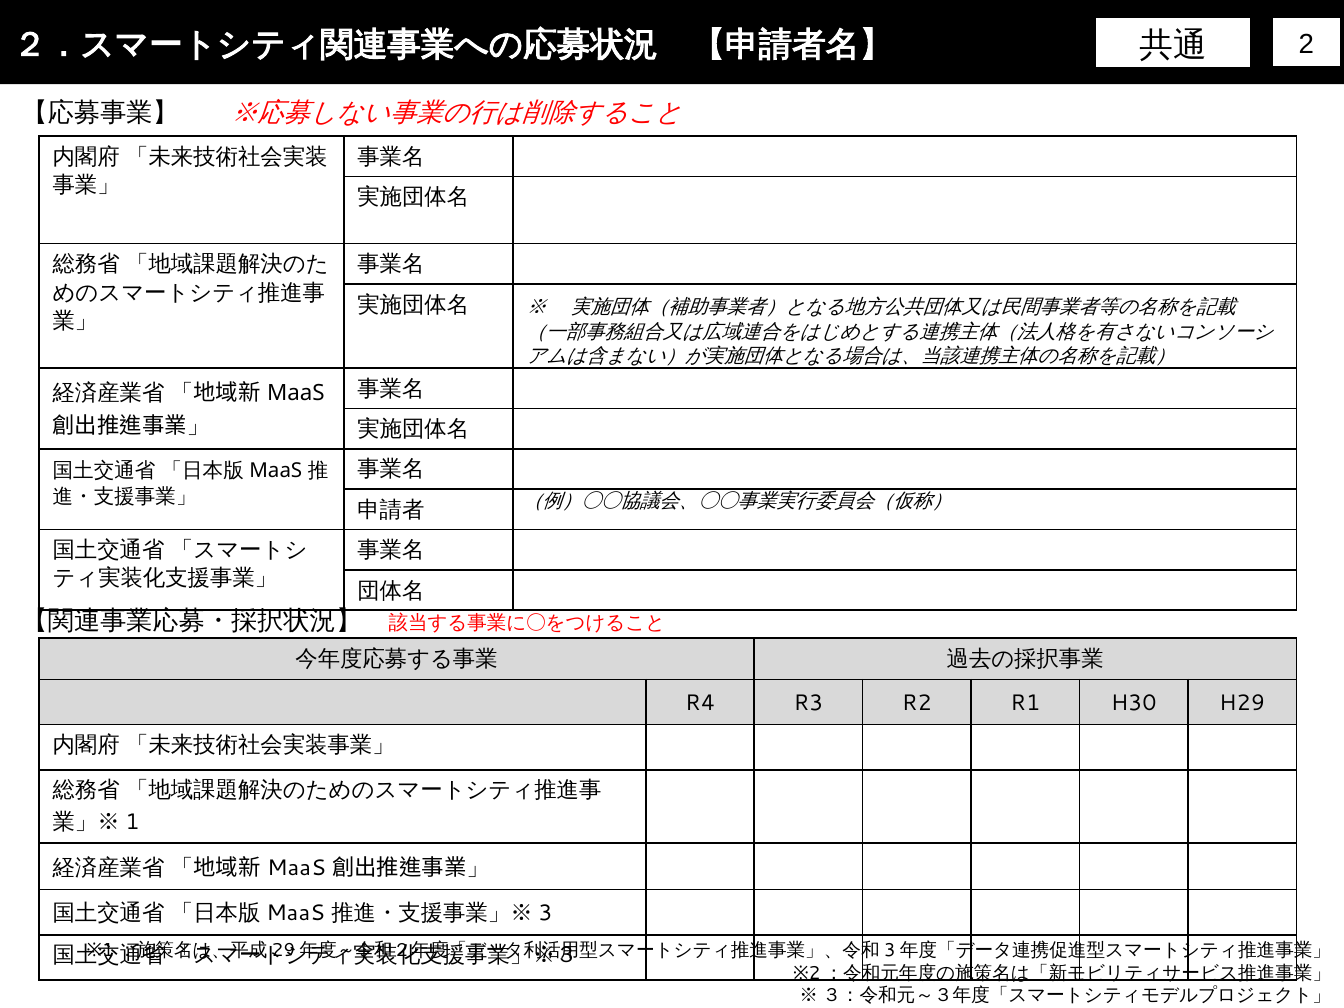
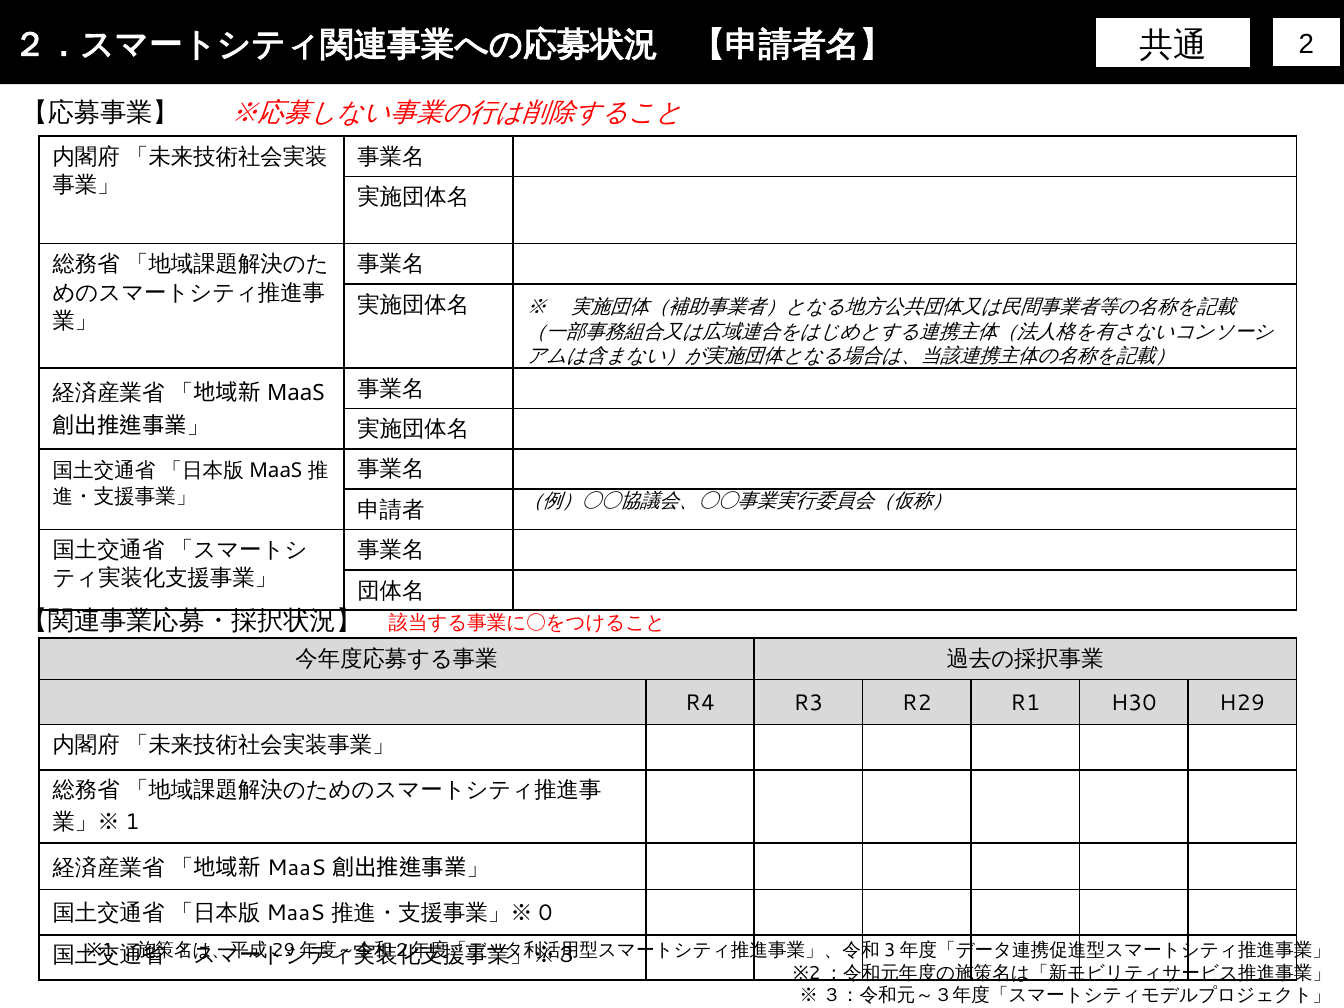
3: 3 -> 0 (546, 913)
